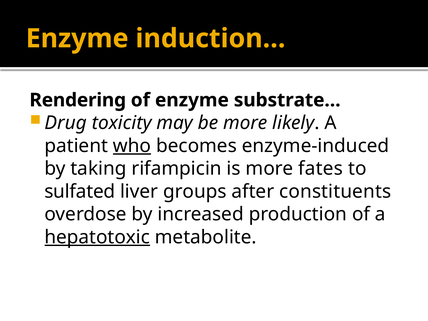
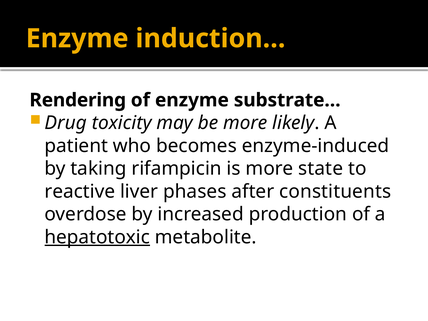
who underline: present -> none (132, 146)
fates: fates -> state (321, 169)
sulfated: sulfated -> reactive (80, 191)
groups: groups -> phases (195, 191)
